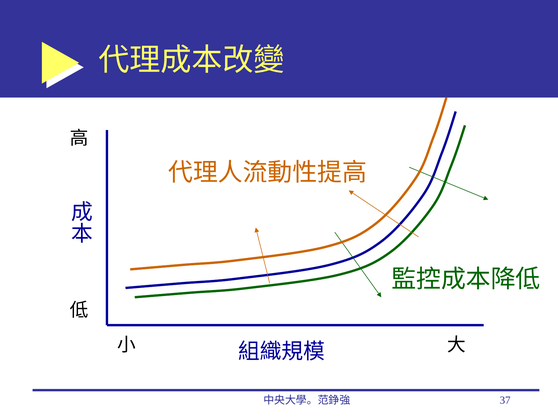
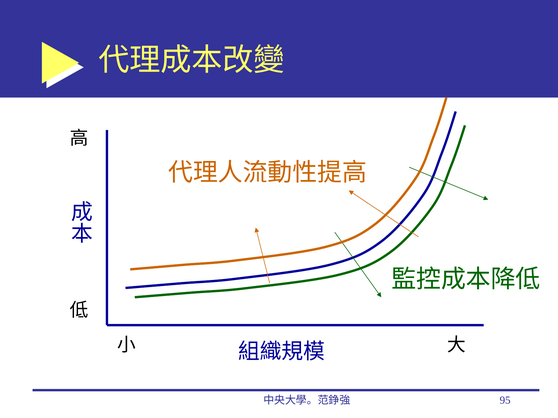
37: 37 -> 95 (505, 401)
